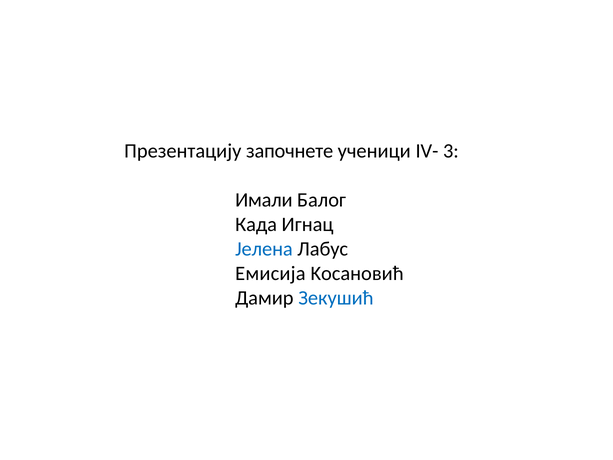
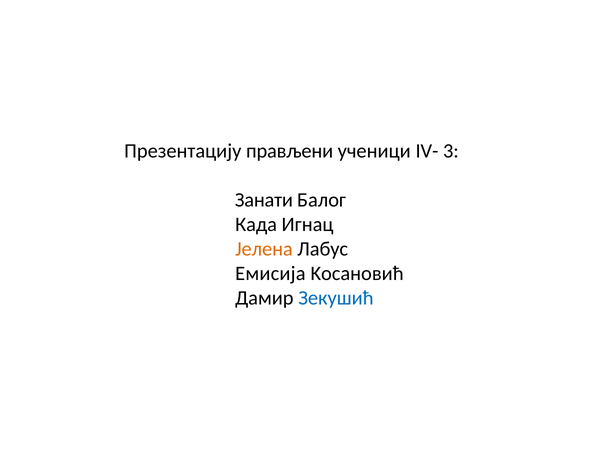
започнете: започнете -> прављени (290, 151)
Имали: Имали -> Занати (264, 200)
Јелена colour: blue -> orange (264, 249)
